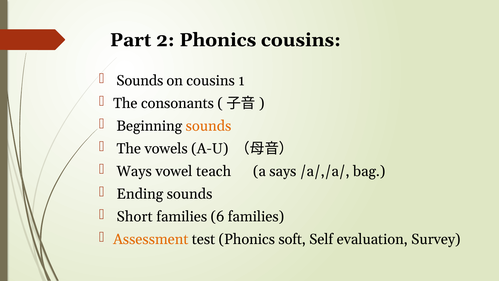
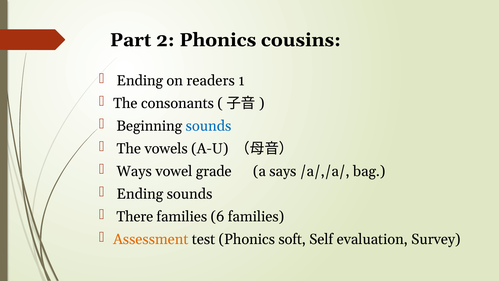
Sounds: Sounds -> Ending (140, 81)
on cousins: cousins -> readers (211, 81)
sounds colour: orange -> blue (208, 126)
teach: teach -> grade (214, 171)
Short: Short -> There (135, 216)
